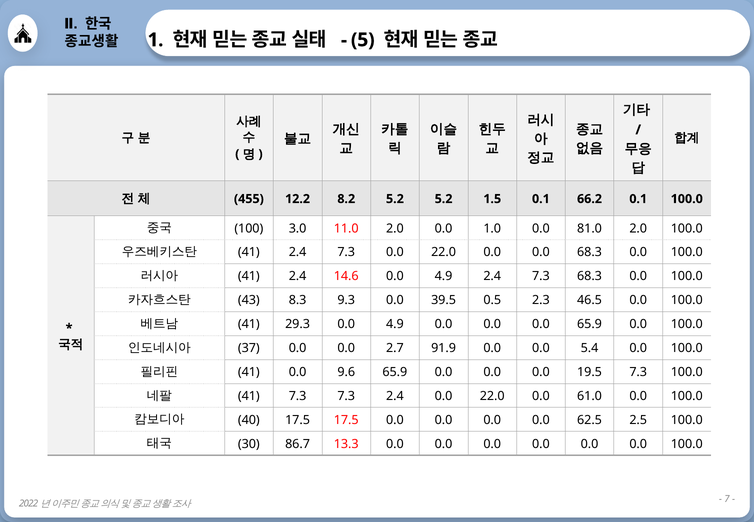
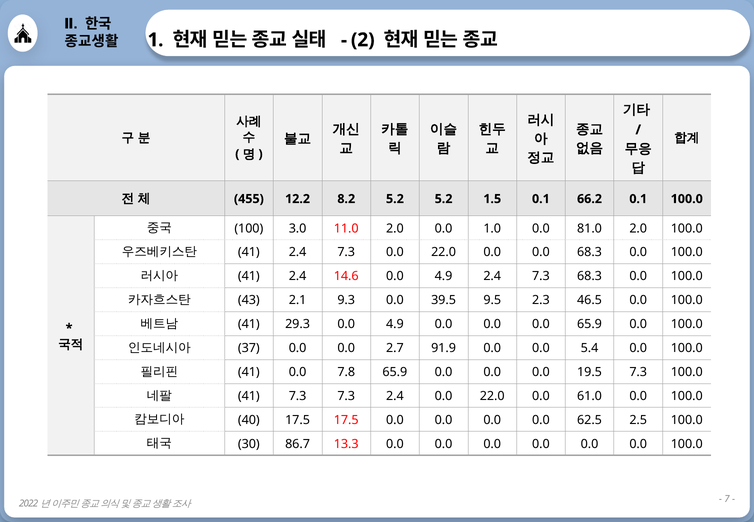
5: 5 -> 2 (363, 40)
8.3: 8.3 -> 2.1 (298, 300)
0.5: 0.5 -> 9.5 (492, 300)
9.6: 9.6 -> 7.8 (346, 372)
